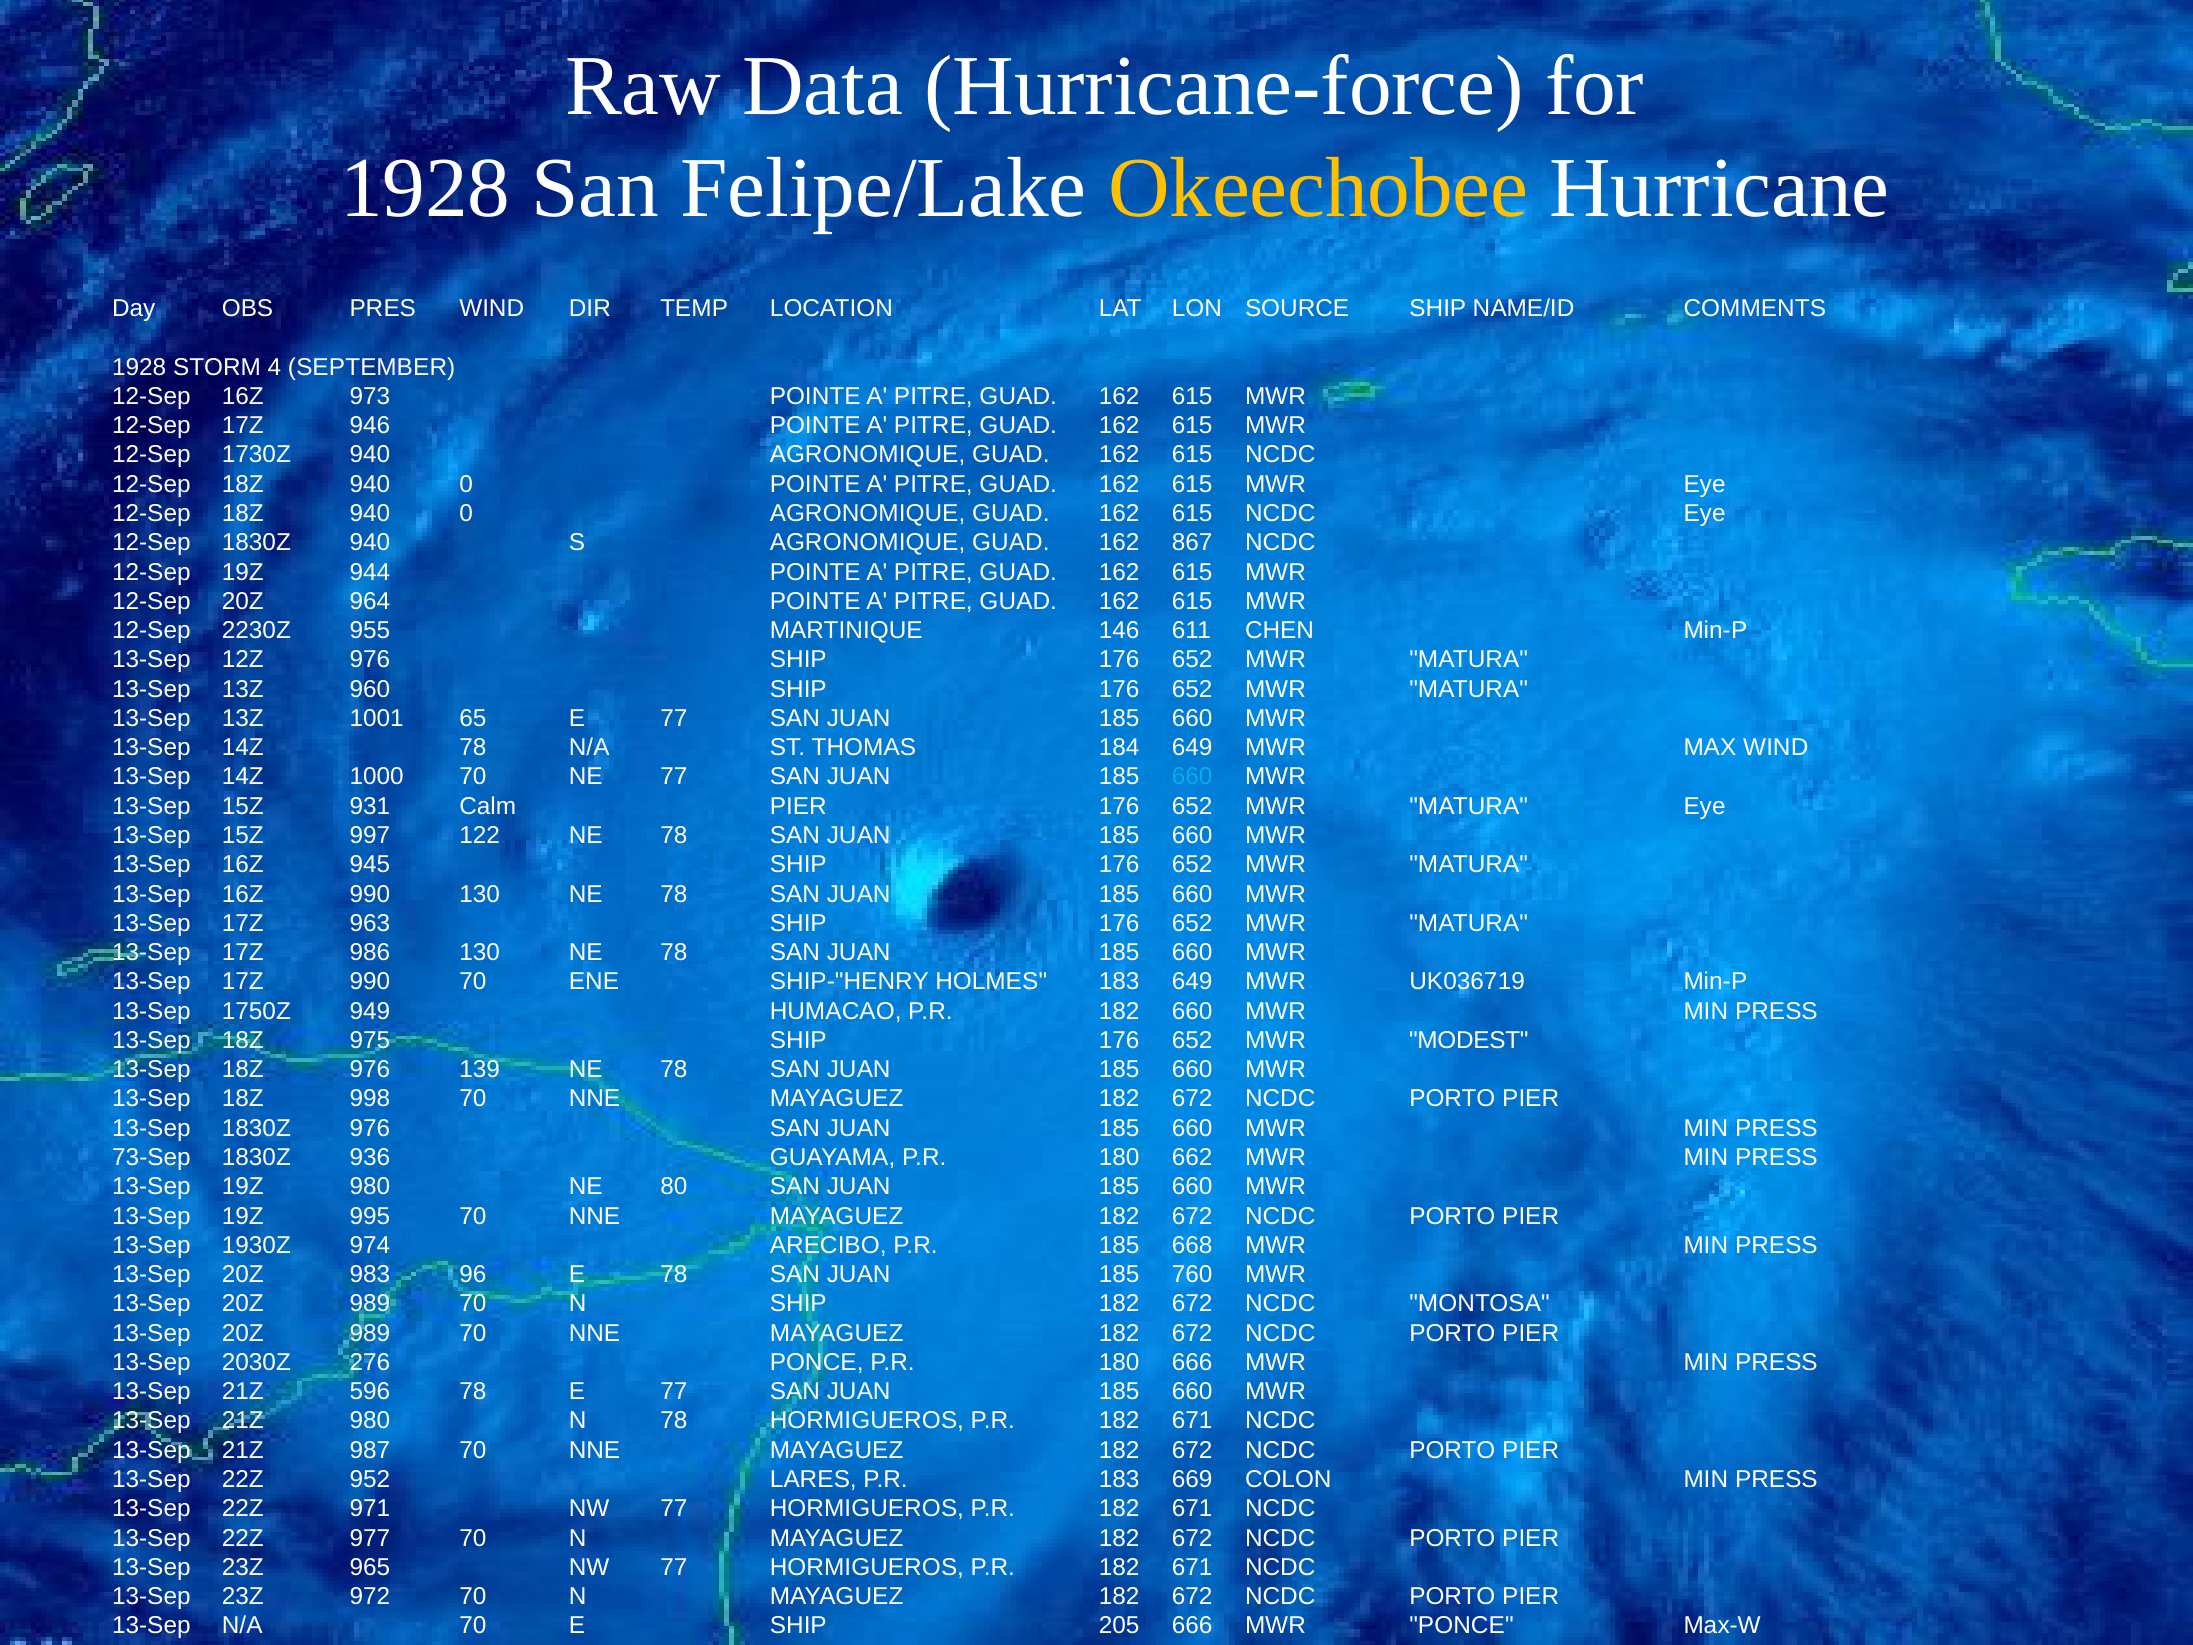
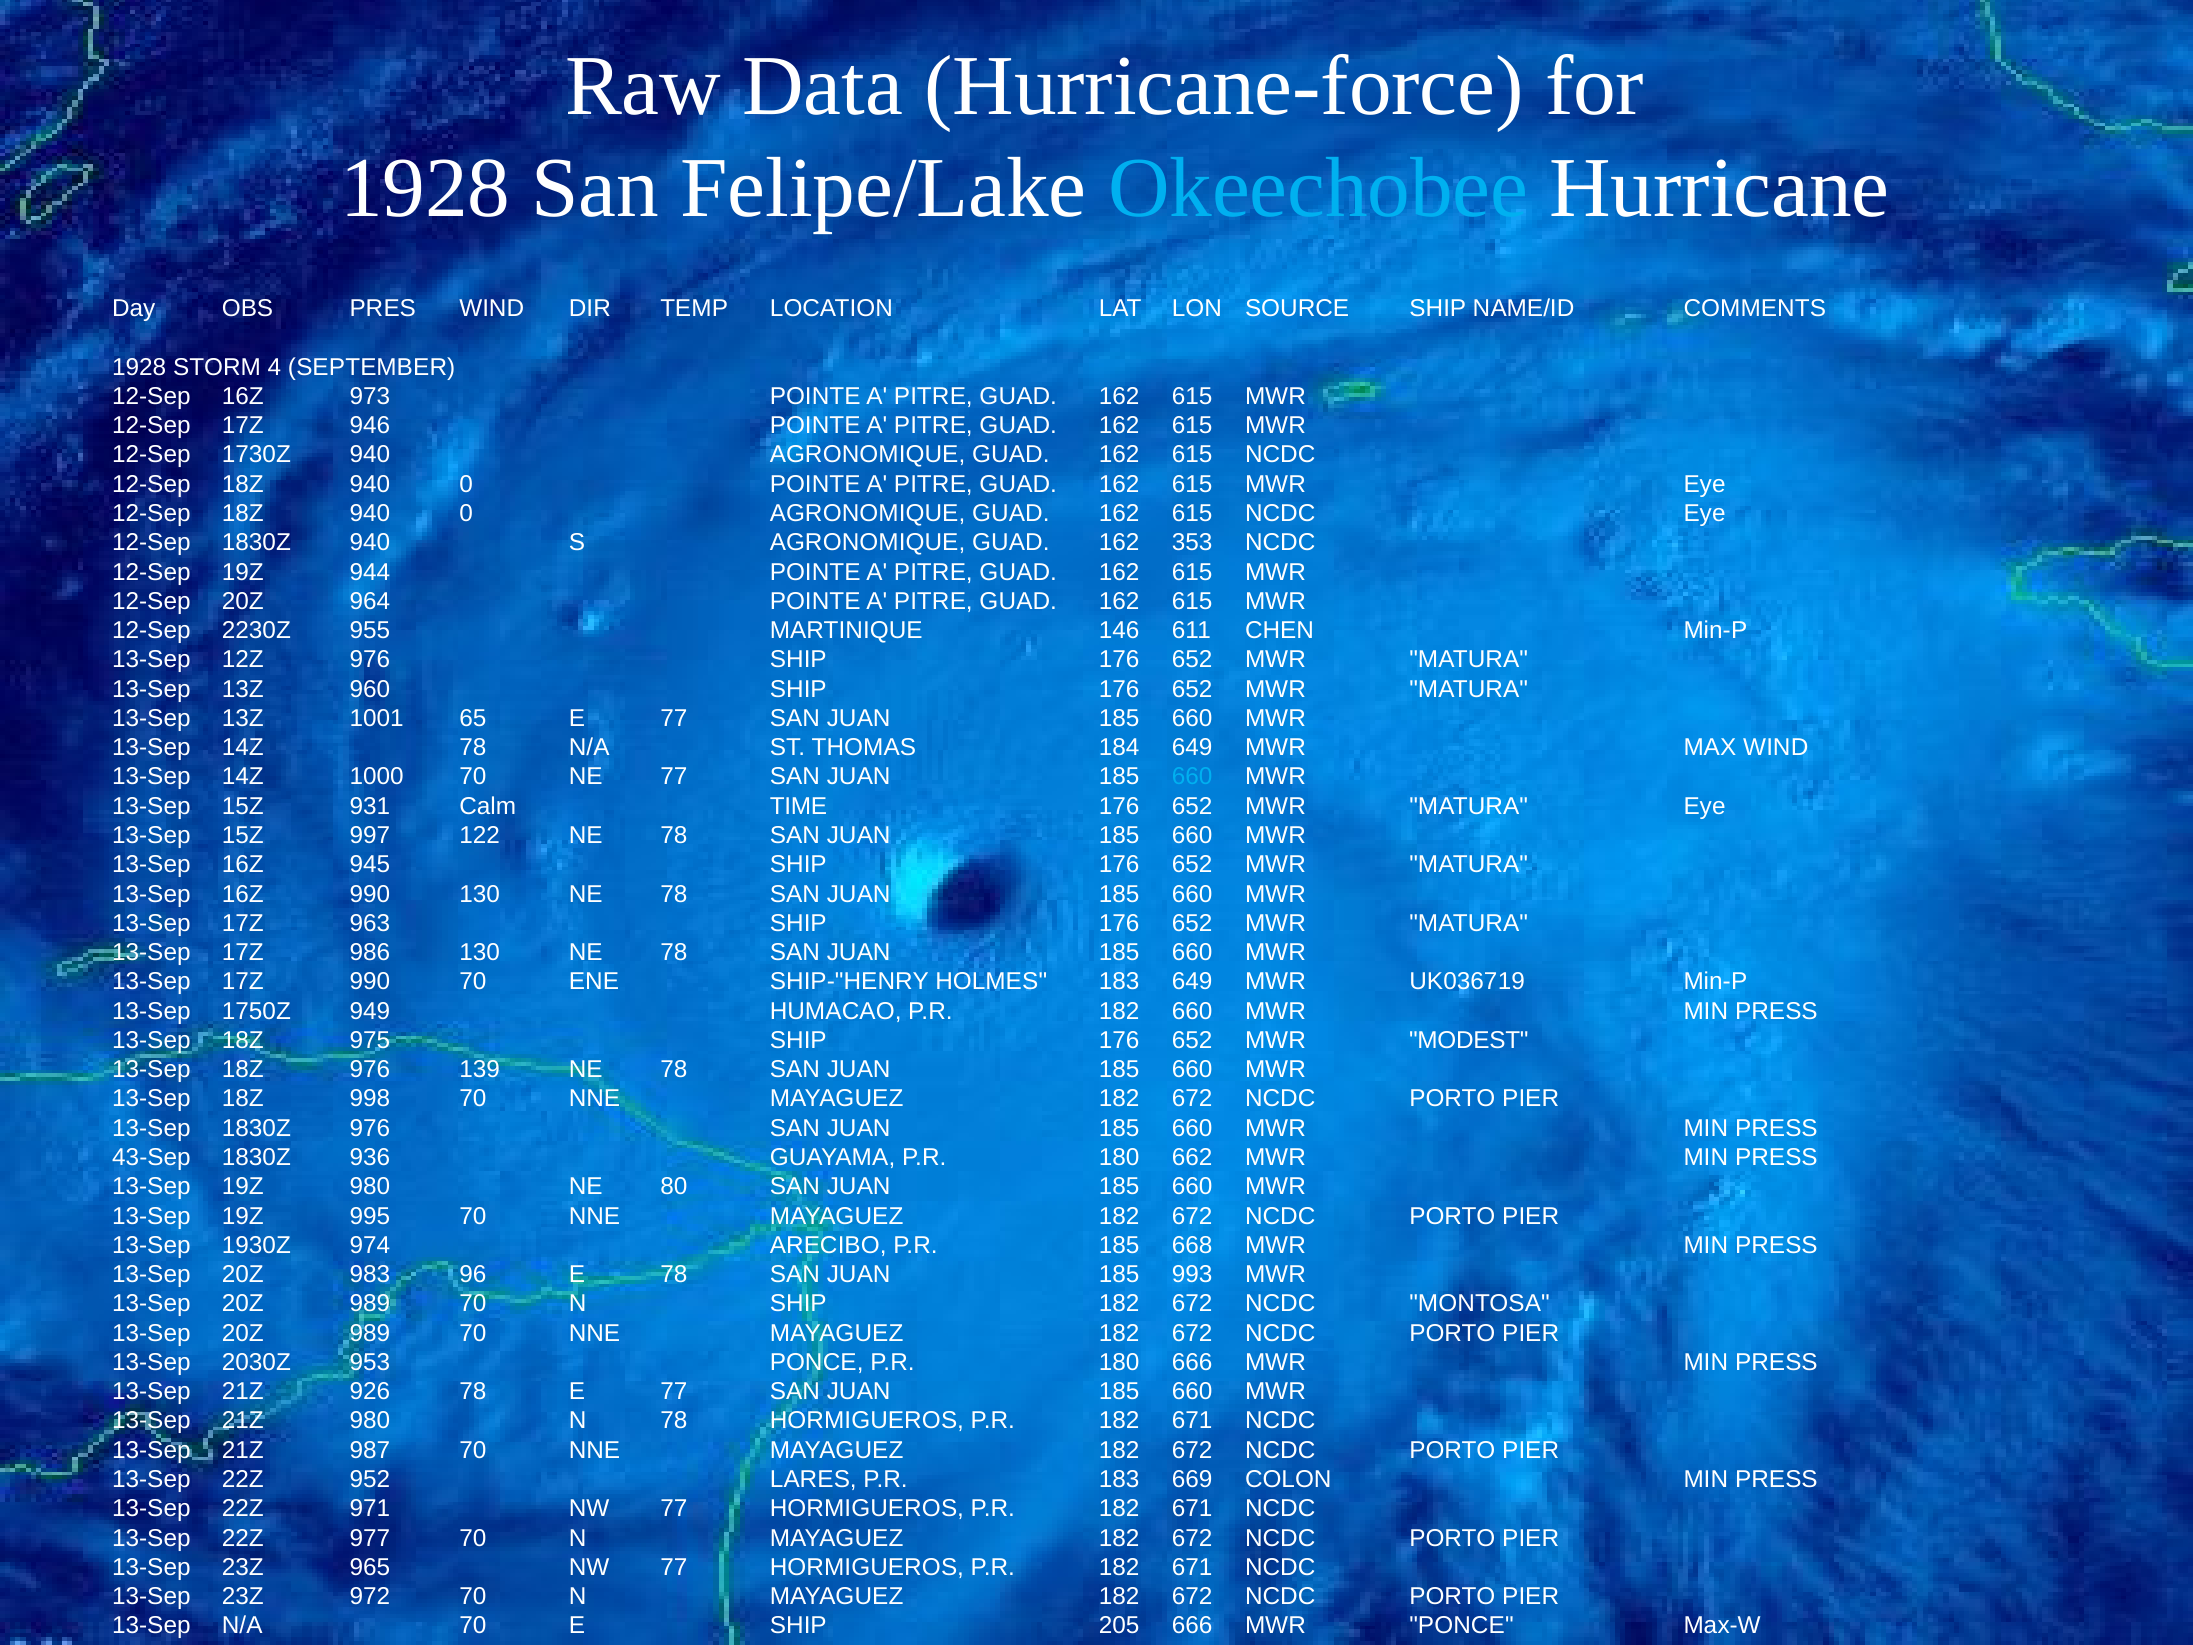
Okeechobee colour: yellow -> light blue (1318, 189)
867: 867 -> 353 (1192, 543)
Calm PIER: PIER -> TIME (798, 806)
73-Sep: 73-Sep -> 43-Sep (151, 1157)
760: 760 -> 993 (1192, 1274)
276: 276 -> 953 (370, 1362)
596: 596 -> 926 (370, 1391)
